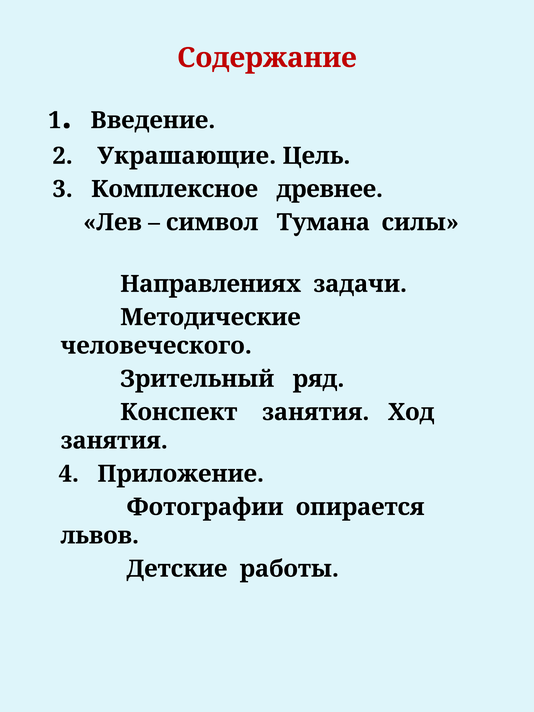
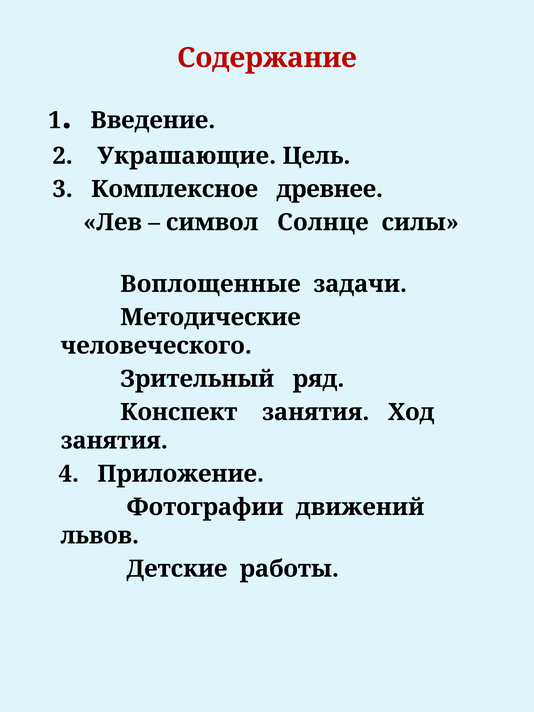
Тумана: Тумана -> Солнце (323, 222)
Направлениях: Направлениях -> Воплощенные (210, 284)
опирается: опирается -> движений (360, 507)
